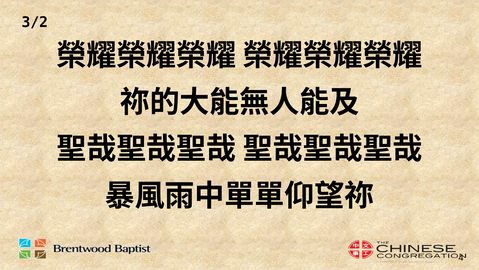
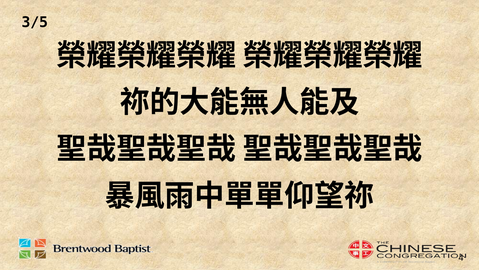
3/2: 3/2 -> 3/5 (35, 22)
